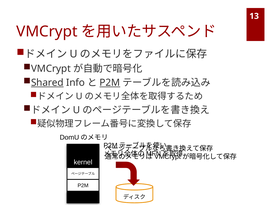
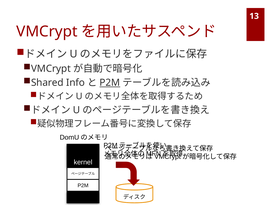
Shared underline: present -> none (47, 83)
